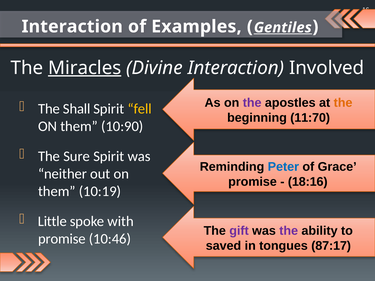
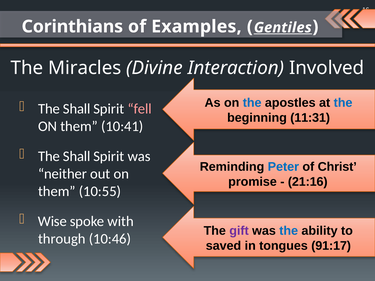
Interaction: Interaction -> Corinthians (72, 27)
Miracles underline: present -> none (85, 68)
the colour: purple -> blue (252, 103)
the colour: orange -> blue (343, 103)
fell colour: yellow -> pink (140, 109)
11:70: 11:70 -> 11:31 (310, 118)
10:90: 10:90 -> 10:41 (122, 126)
Sure: Sure -> Shall (77, 156)
Grace: Grace -> Christ (337, 167)
18:16: 18:16 -> 21:16 (308, 182)
10:19: 10:19 -> 10:55 (100, 191)
Little: Little -> Wise (52, 221)
the colour: purple -> blue (289, 231)
promise: promise -> through (62, 239)
87:17: 87:17 -> 91:17 (331, 246)
